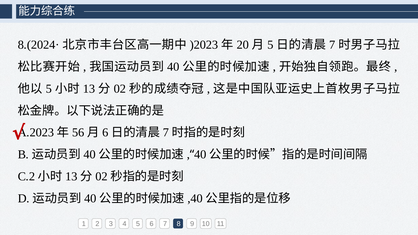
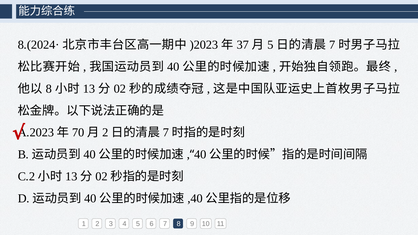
20: 20 -> 37 (243, 45)
5: 5 -> 8 (49, 89)
56: 56 -> 70 (78, 133)
6: 6 -> 2 (105, 133)
